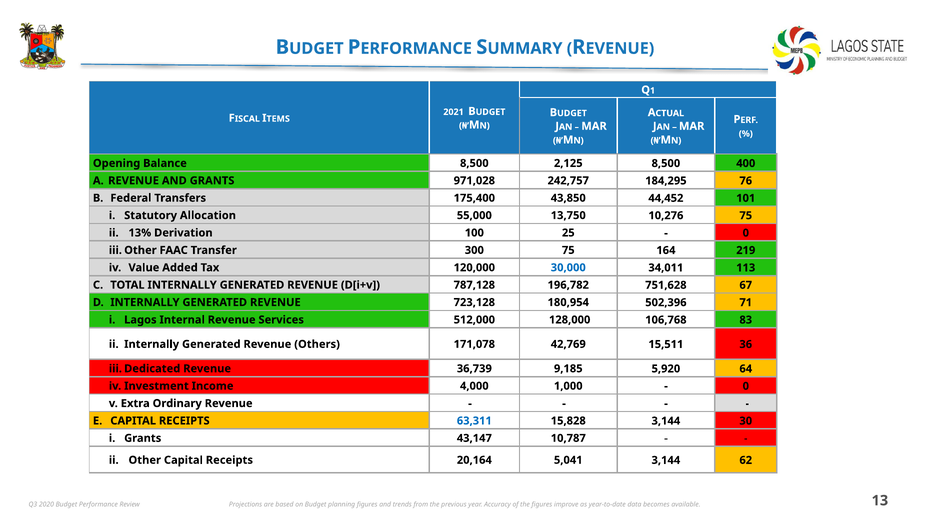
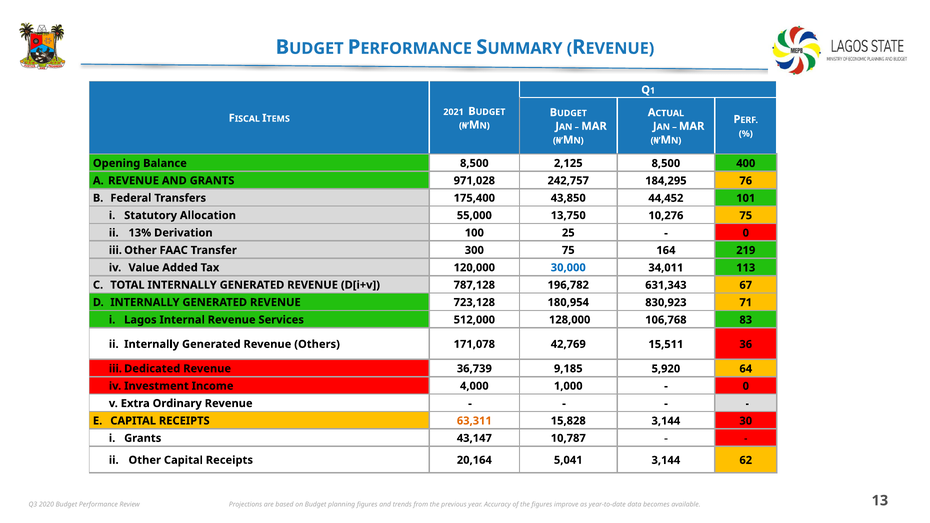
751,628: 751,628 -> 631,343 (666, 285)
502,396: 502,396 -> 830,923 (666, 303)
63,311 colour: blue -> orange (474, 421)
